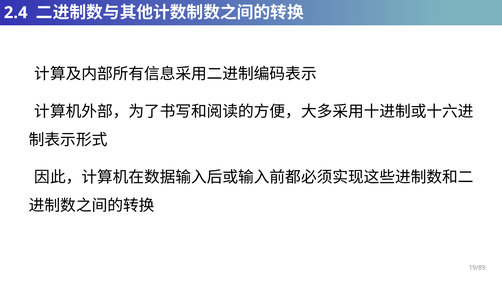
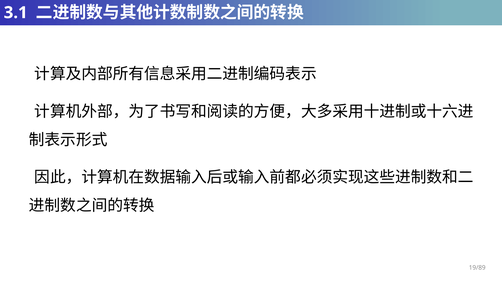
2.4: 2.4 -> 3.1 (16, 13)
